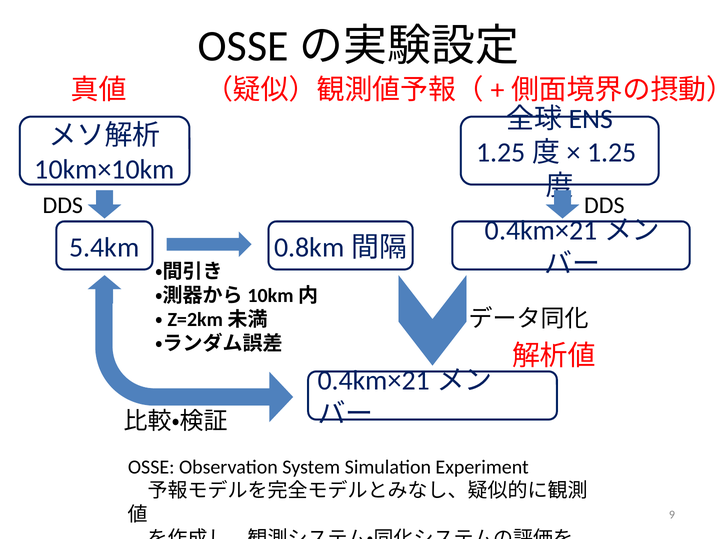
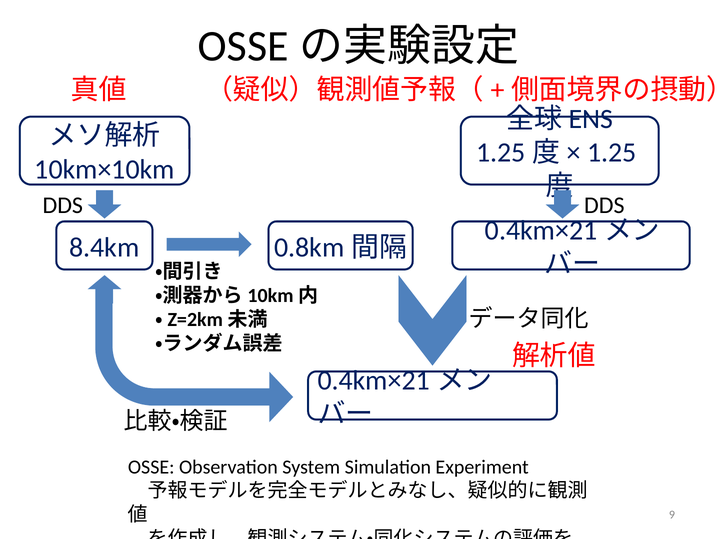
5.4km: 5.4km -> 8.4km (104, 247)
